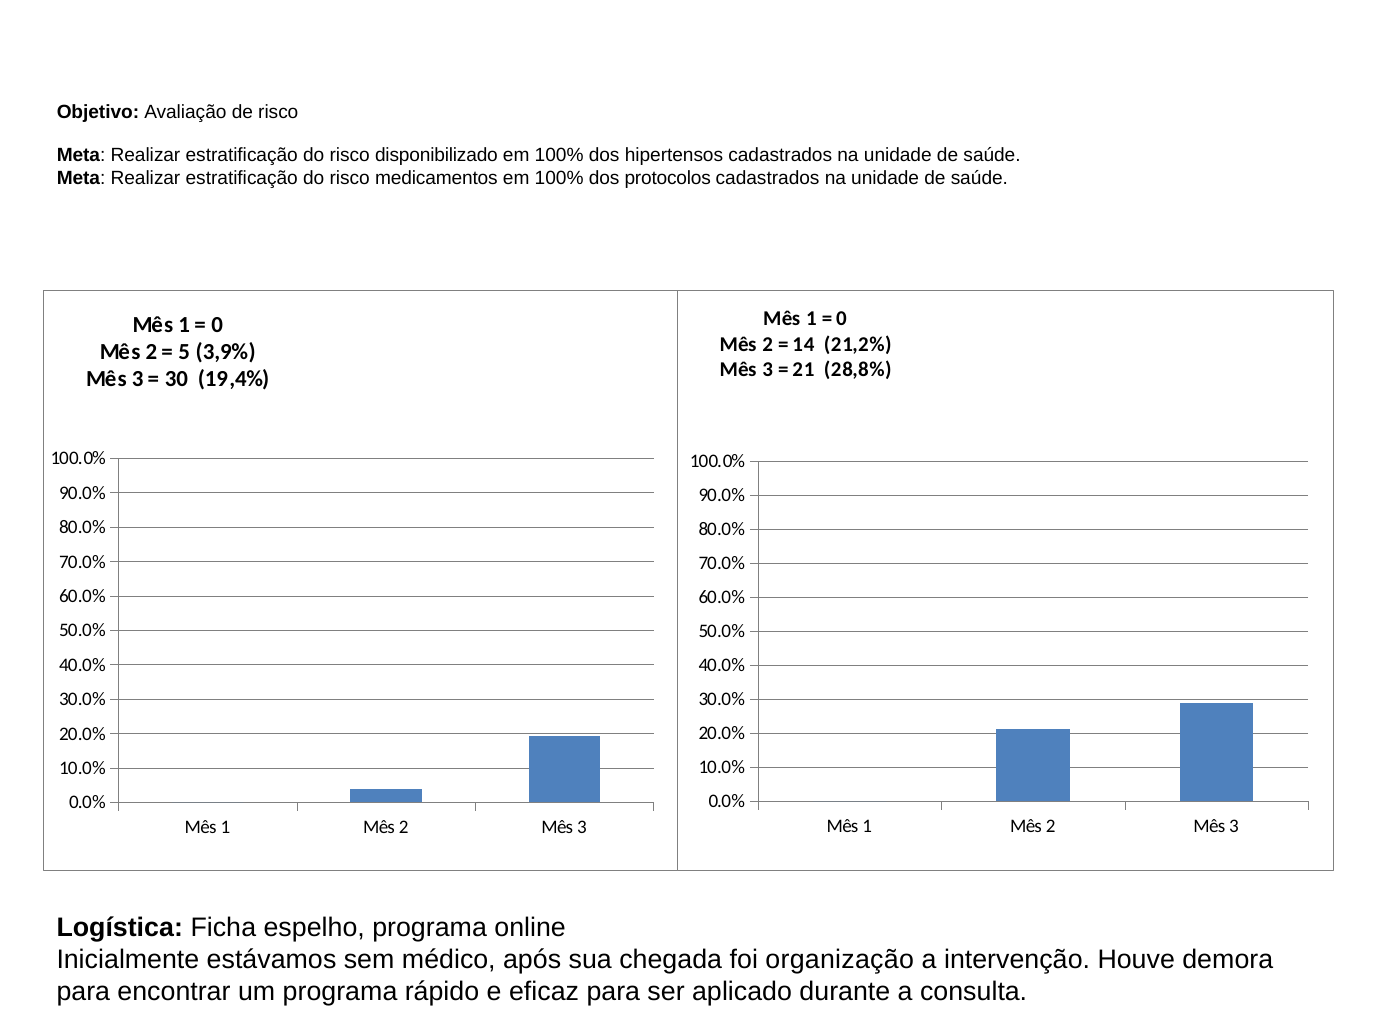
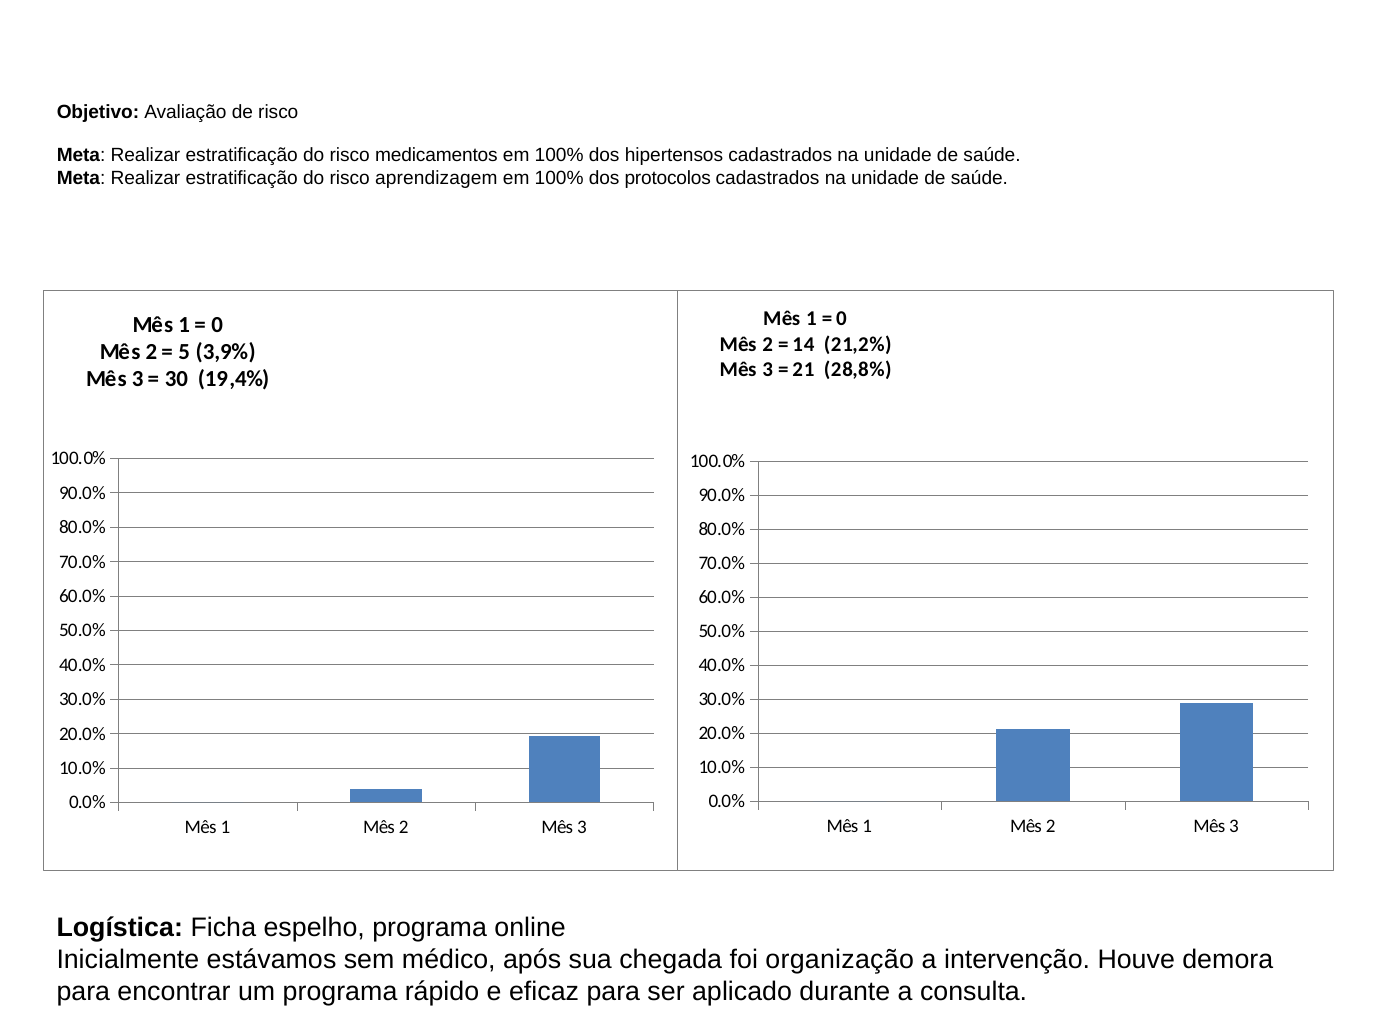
disponibilizado: disponibilizado -> medicamentos (436, 155)
medicamentos: medicamentos -> aprendizagem (436, 178)
